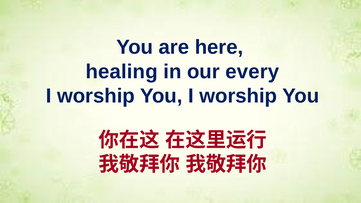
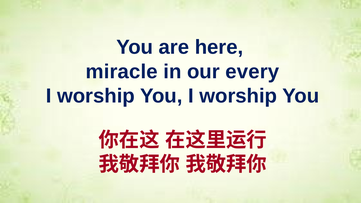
healing: healing -> miracle (122, 72)
